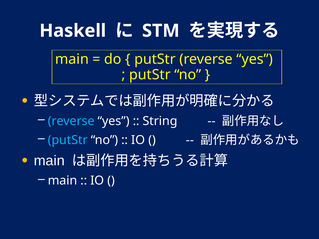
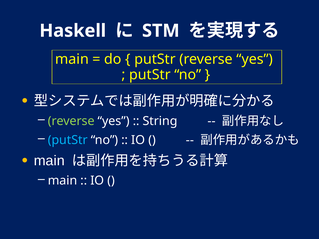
reverse colour: light blue -> light green (71, 121)
